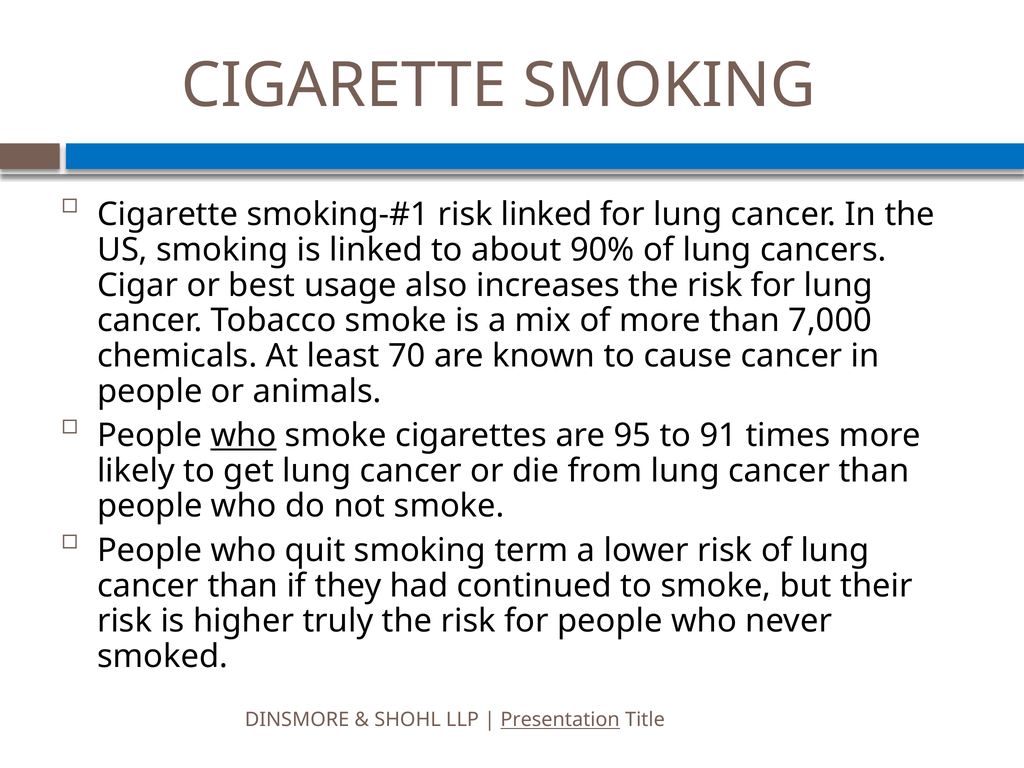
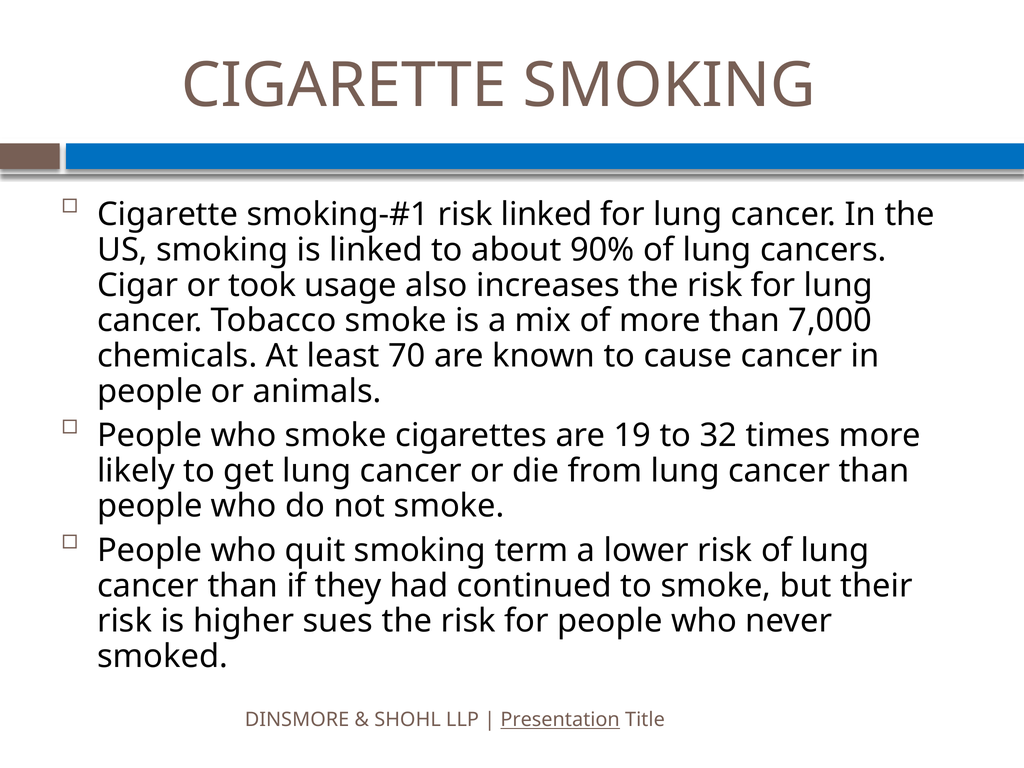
best: best -> took (262, 285)
who underline: present -> none (243, 436)
95: 95 -> 19 (632, 436)
91: 91 -> 32 (718, 436)
truly: truly -> sues (338, 621)
